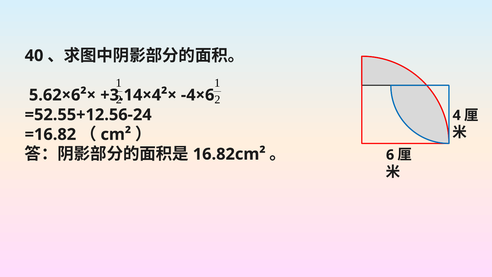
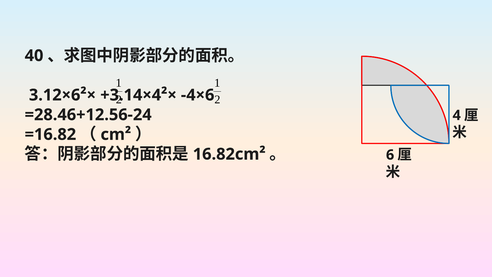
5.62×6²×: 5.62×6²× -> 3.12×6²× (62, 95)
=52.55+12.56-24: =52.55+12.56-24 -> =28.46+12.56-24 (88, 115)
